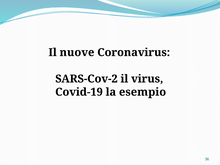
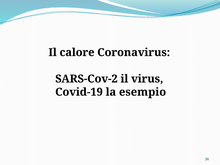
nuove: nuove -> calore (77, 52)
